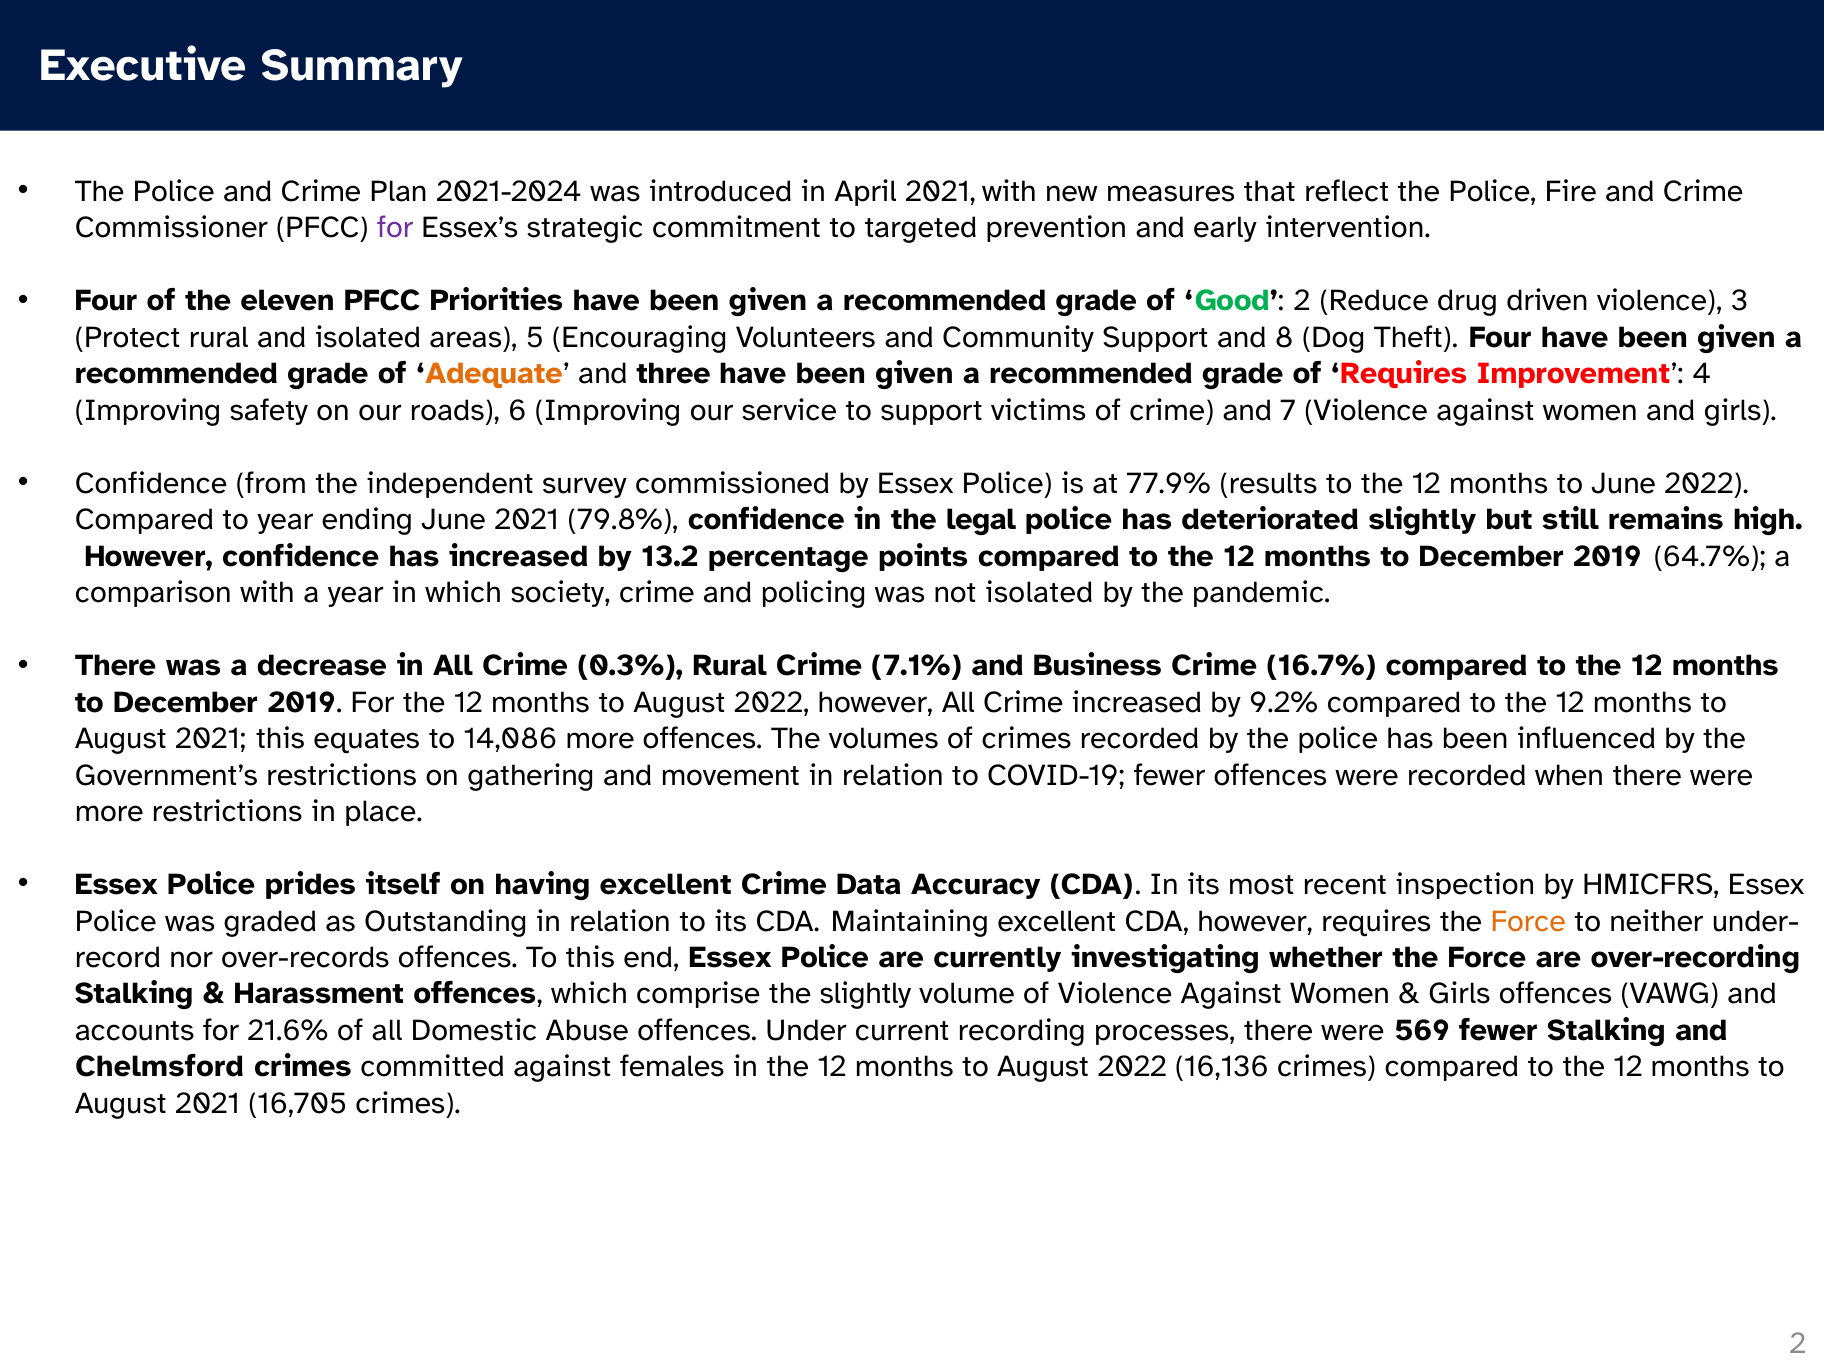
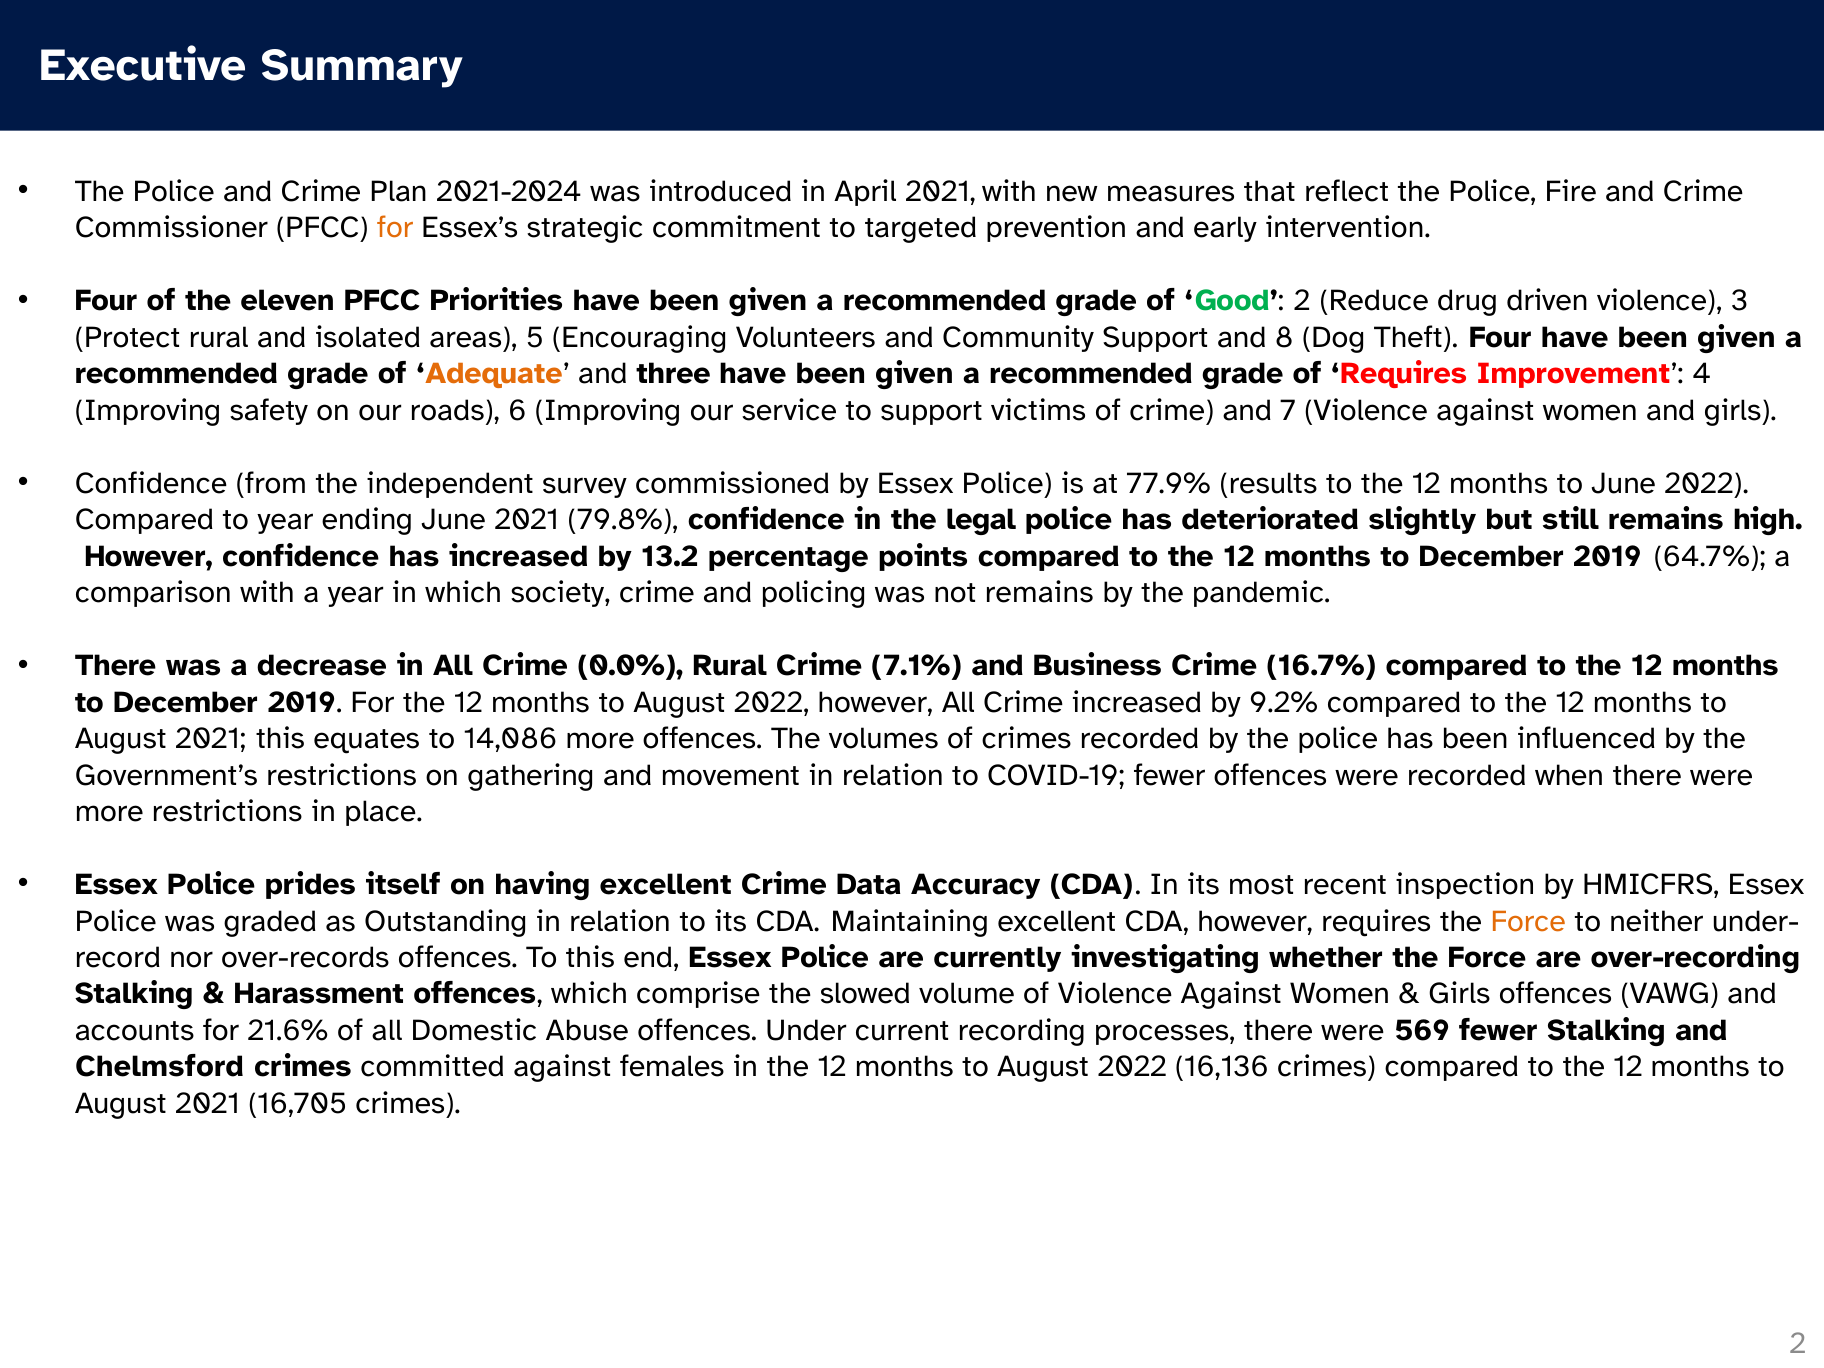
for colour: purple -> orange (395, 228)
not isolated: isolated -> remains (1039, 593)
0.3%: 0.3% -> 0.0% (630, 666)
the slightly: slightly -> slowed (865, 994)
